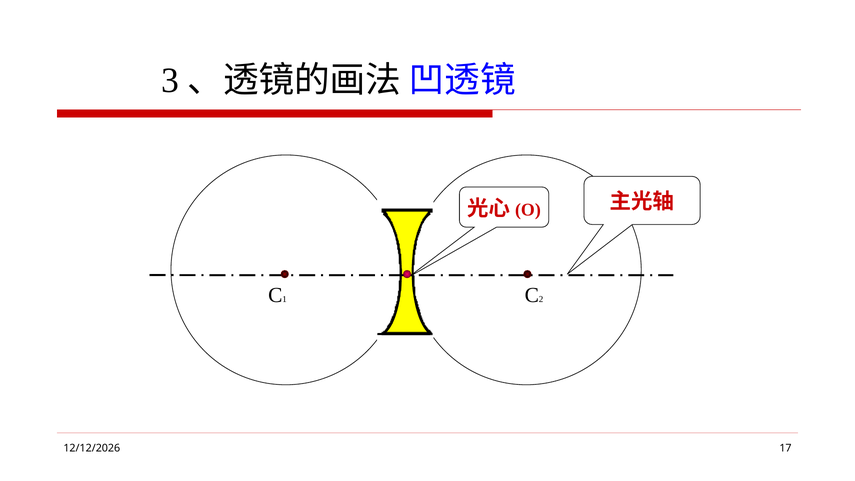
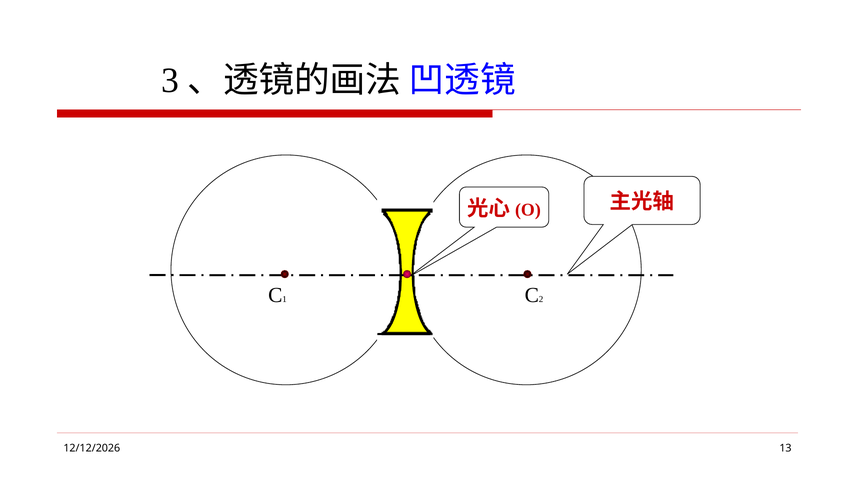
17: 17 -> 13 (785, 448)
